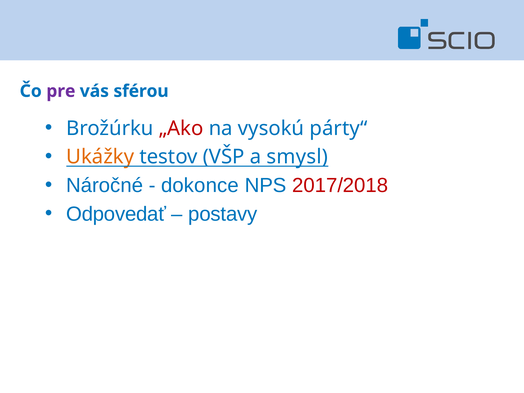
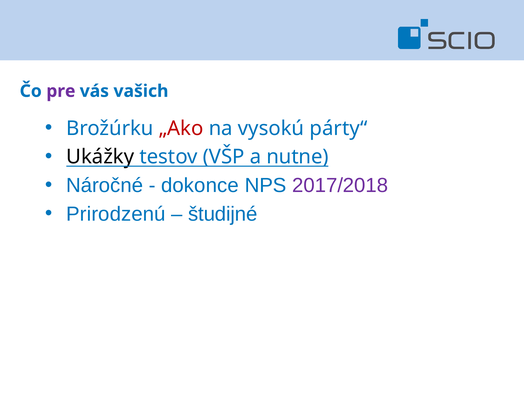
sférou: sférou -> vašich (141, 91)
Ukážky colour: orange -> black (100, 157)
smysl: smysl -> nutne (298, 157)
2017/2018 colour: red -> purple (340, 185)
Odpovedať: Odpovedať -> Prirodzenú (116, 214)
postavy: postavy -> študijné (223, 214)
